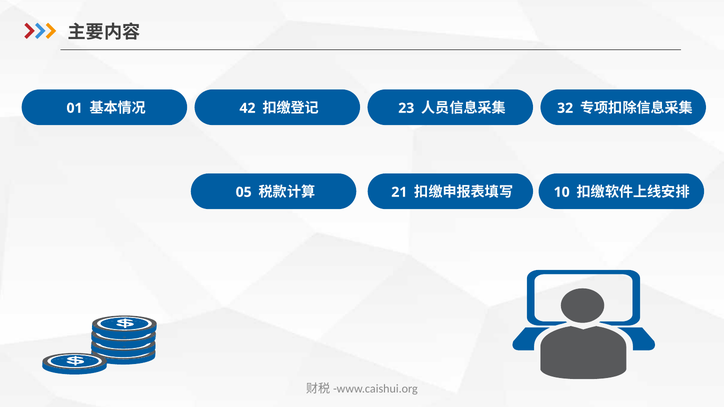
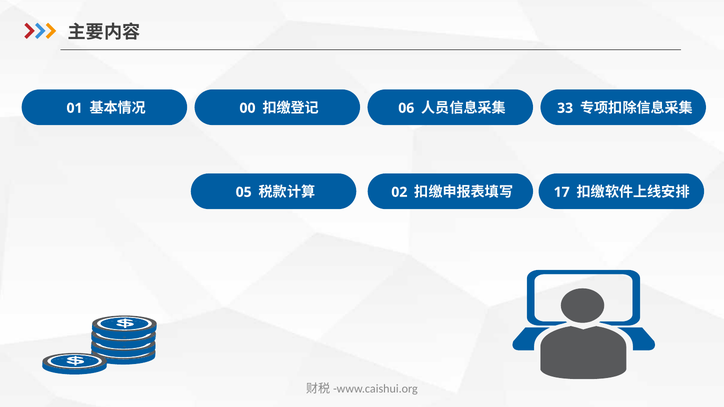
42: 42 -> 00 (247, 108)
23: 23 -> 06 (406, 108)
32: 32 -> 33 (565, 108)
21: 21 -> 02 (399, 192)
10: 10 -> 17 (562, 192)
